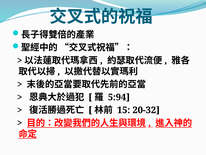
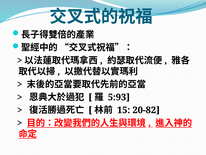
5:94: 5:94 -> 5:93 (119, 97)
20-32: 20-32 -> 20-82 (146, 110)
